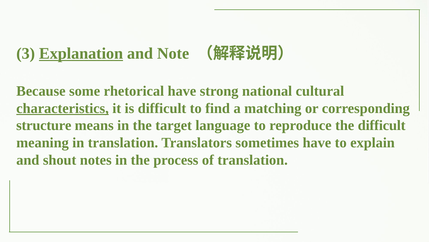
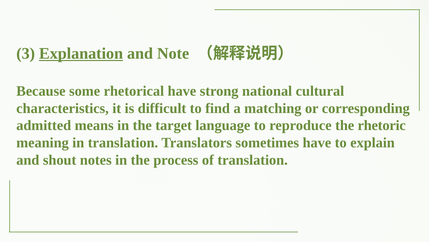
characteristics underline: present -> none (63, 108)
structure: structure -> admitted (44, 125)
the difficult: difficult -> rhetoric (382, 125)
